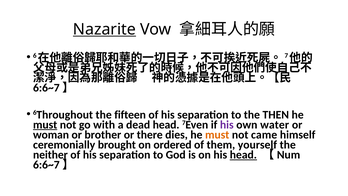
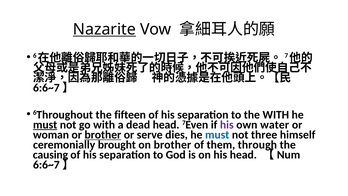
the THEN: THEN -> WITH (276, 115)
brother underline: none -> present (103, 135)
there: there -> serve (150, 135)
must colour: orange -> blue (217, 135)
came: came -> three (264, 135)
on ordered: ordered -> brother (172, 145)
yourself: yourself -> through (257, 145)
neither: neither -> causing (50, 155)
head underline: present -> none (243, 155)
